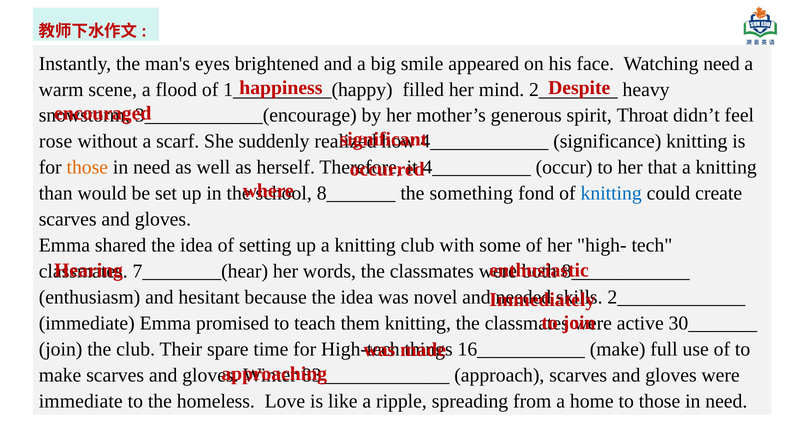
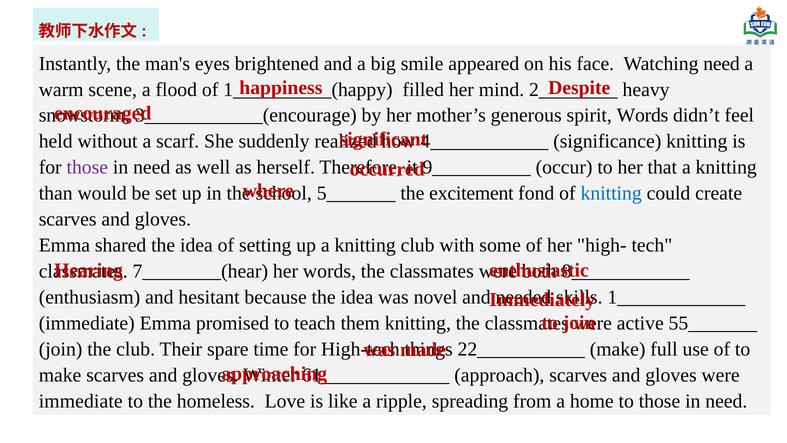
spirit Throat: Throat -> Words (643, 115)
rose: rose -> held (56, 141)
those colour: orange -> purple (87, 167)
4__________: 4__________ -> 9__________ (477, 167)
8_______: 8_______ -> 5_______ (356, 193)
something: something -> excitement (471, 193)
2_____________: 2_____________ -> 1_____________ (676, 297)
30_______: 30_______ -> 55_______ (713, 323)
16___________: 16___________ -> 22___________ (521, 349)
83_____________: 83_____________ -> 61_____________ (376, 375)
